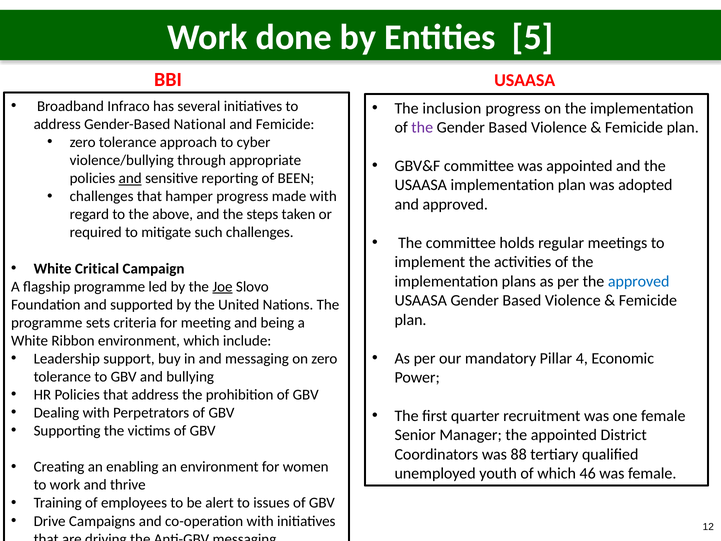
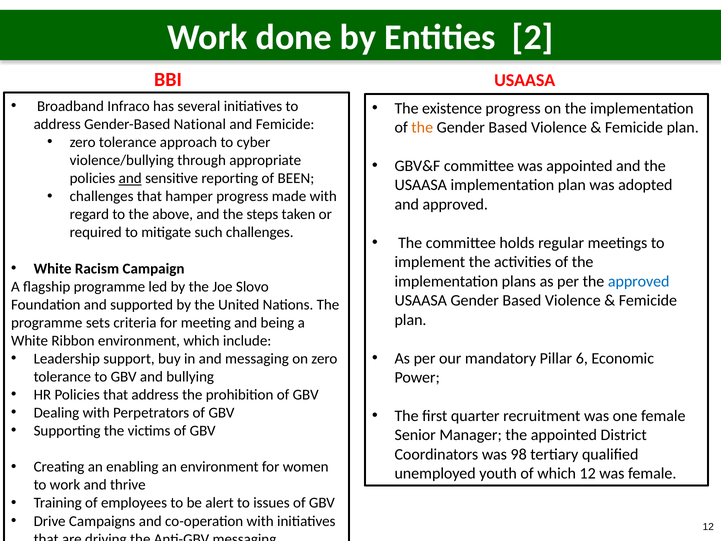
5: 5 -> 2 (533, 38)
inclusion: inclusion -> existence (452, 108)
the colour: purple -> orange (422, 127)
Critical: Critical -> Racism (97, 268)
Joe underline: present -> none (223, 286)
4: 4 -> 6 (582, 358)
88: 88 -> 98 (519, 454)
which 46: 46 -> 12 (588, 473)
